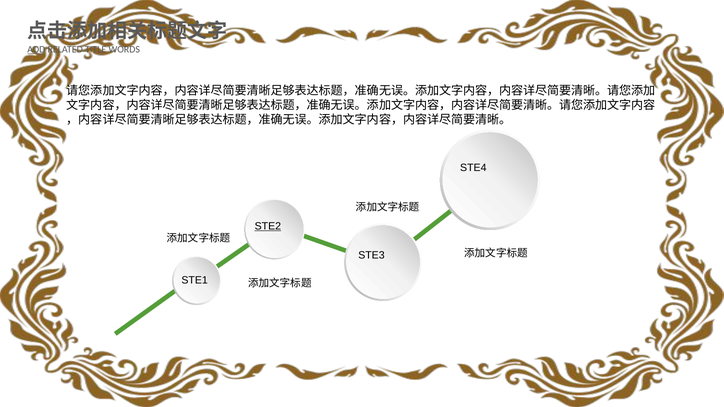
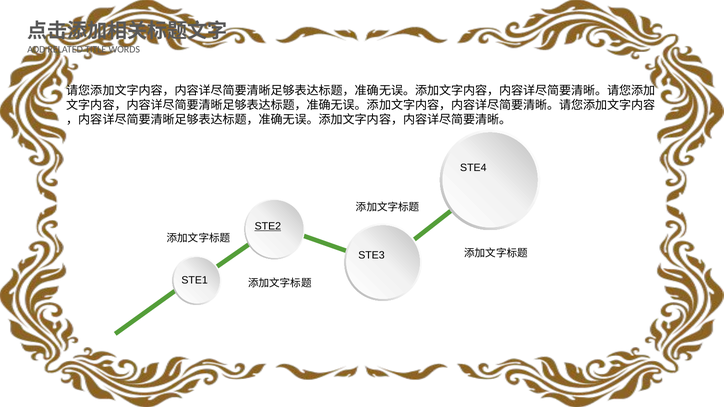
ADD underline: present -> none (36, 50)
